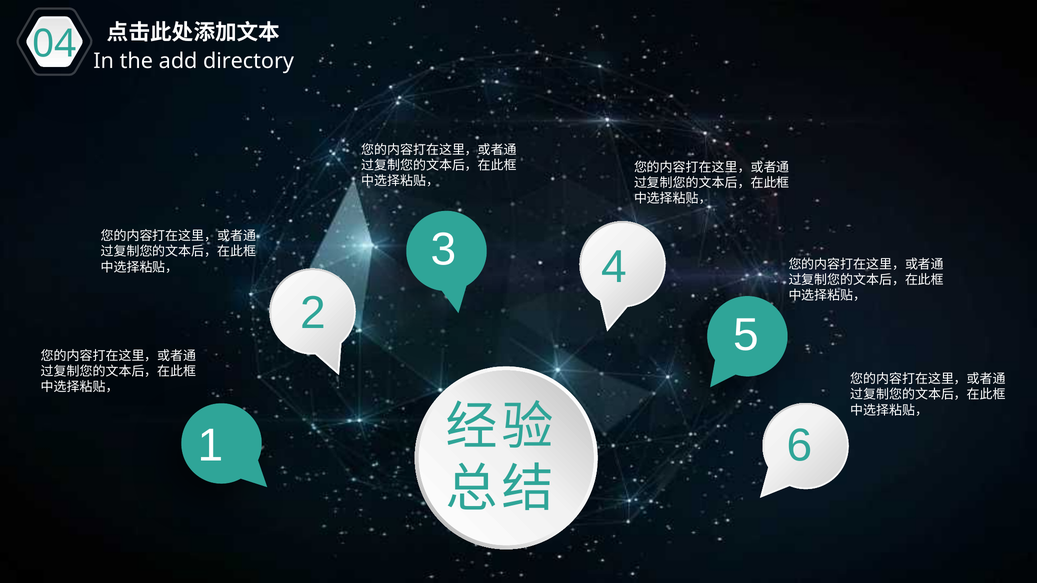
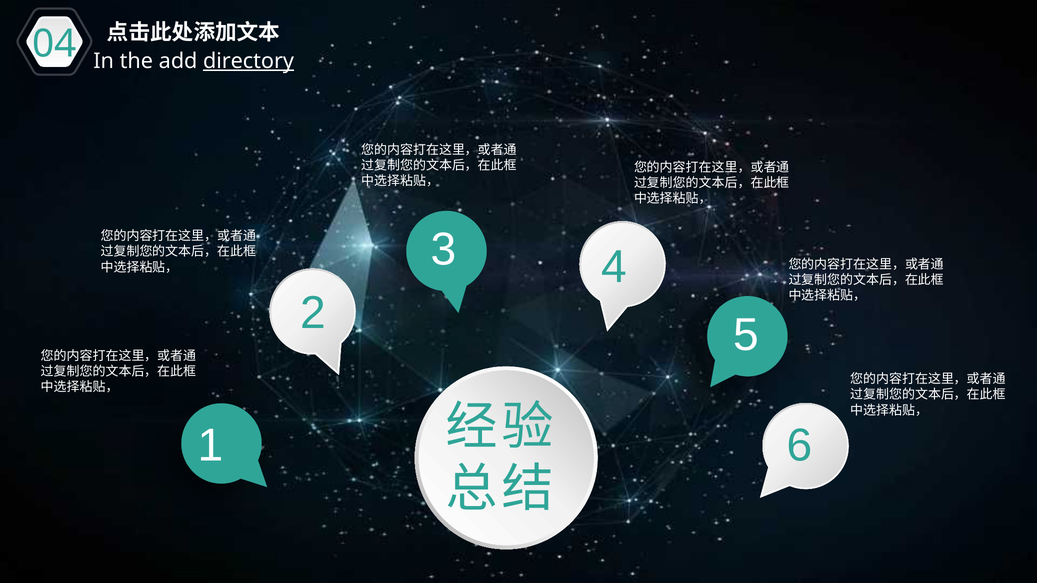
directory underline: none -> present (248, 61)
